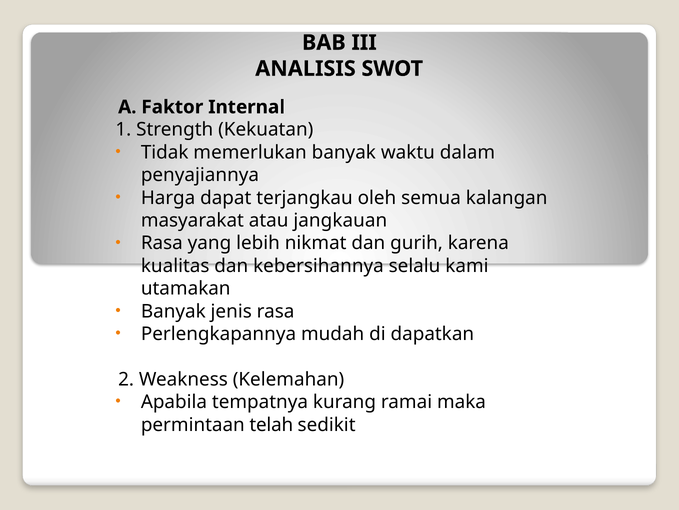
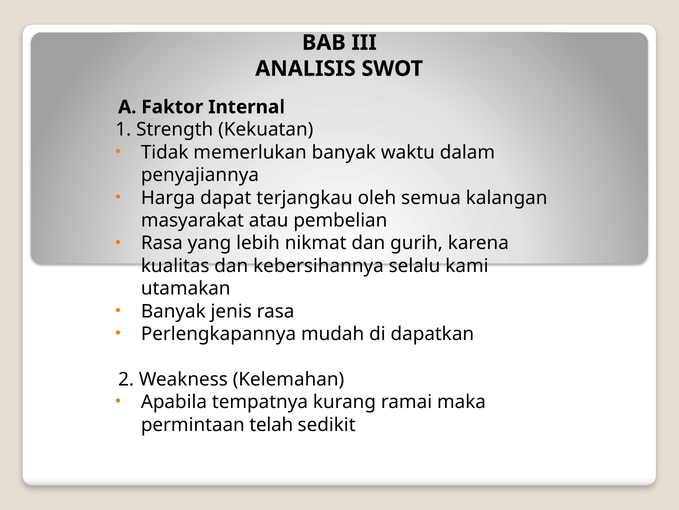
jangkauan: jangkauan -> pembelian (340, 220)
